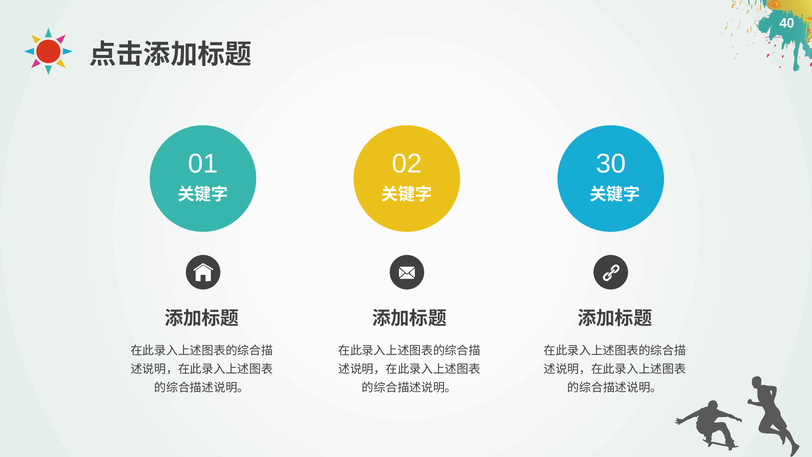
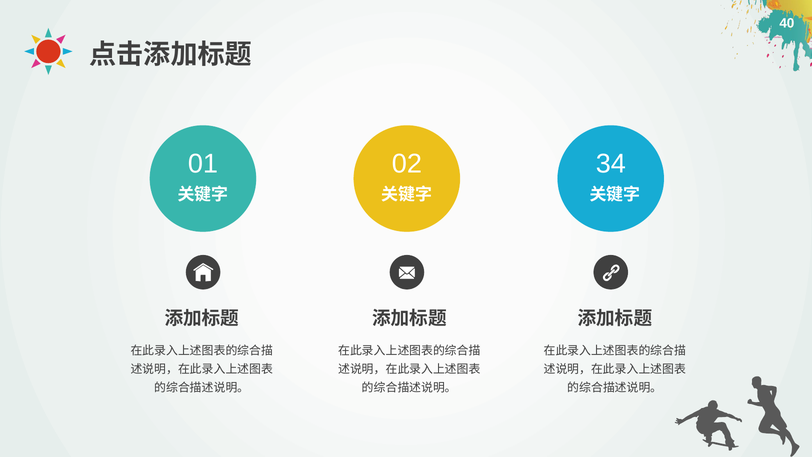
30: 30 -> 34 (611, 164)
